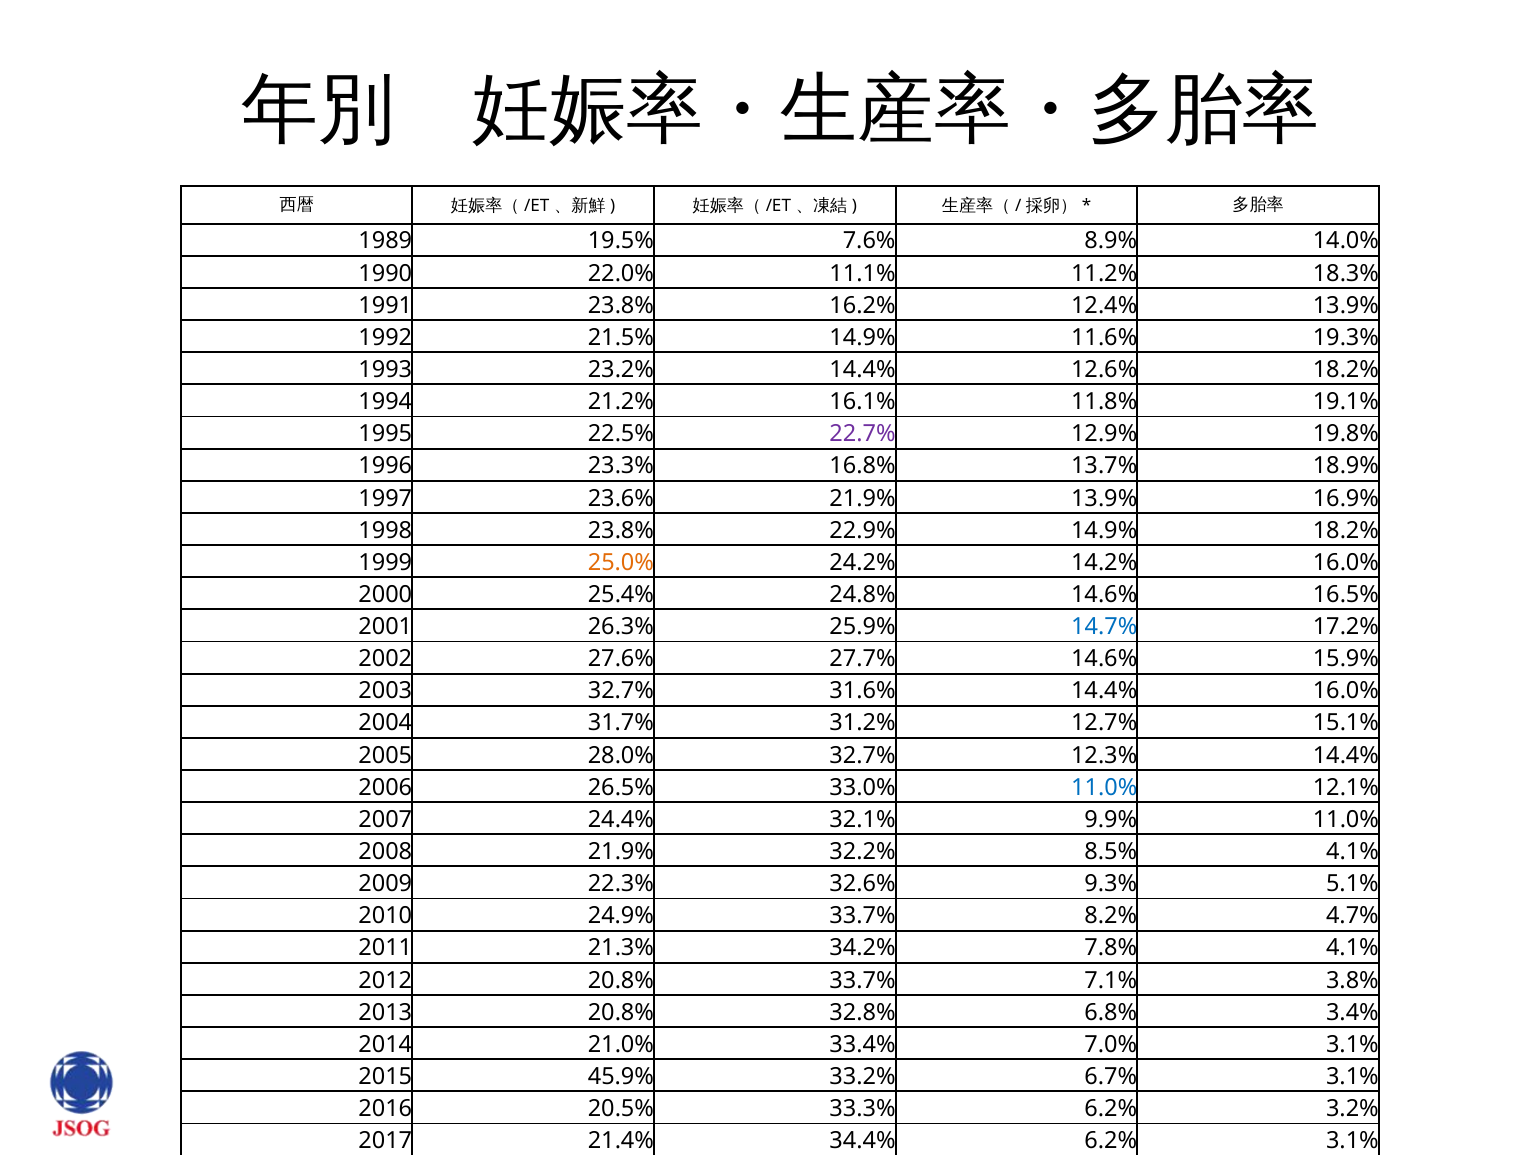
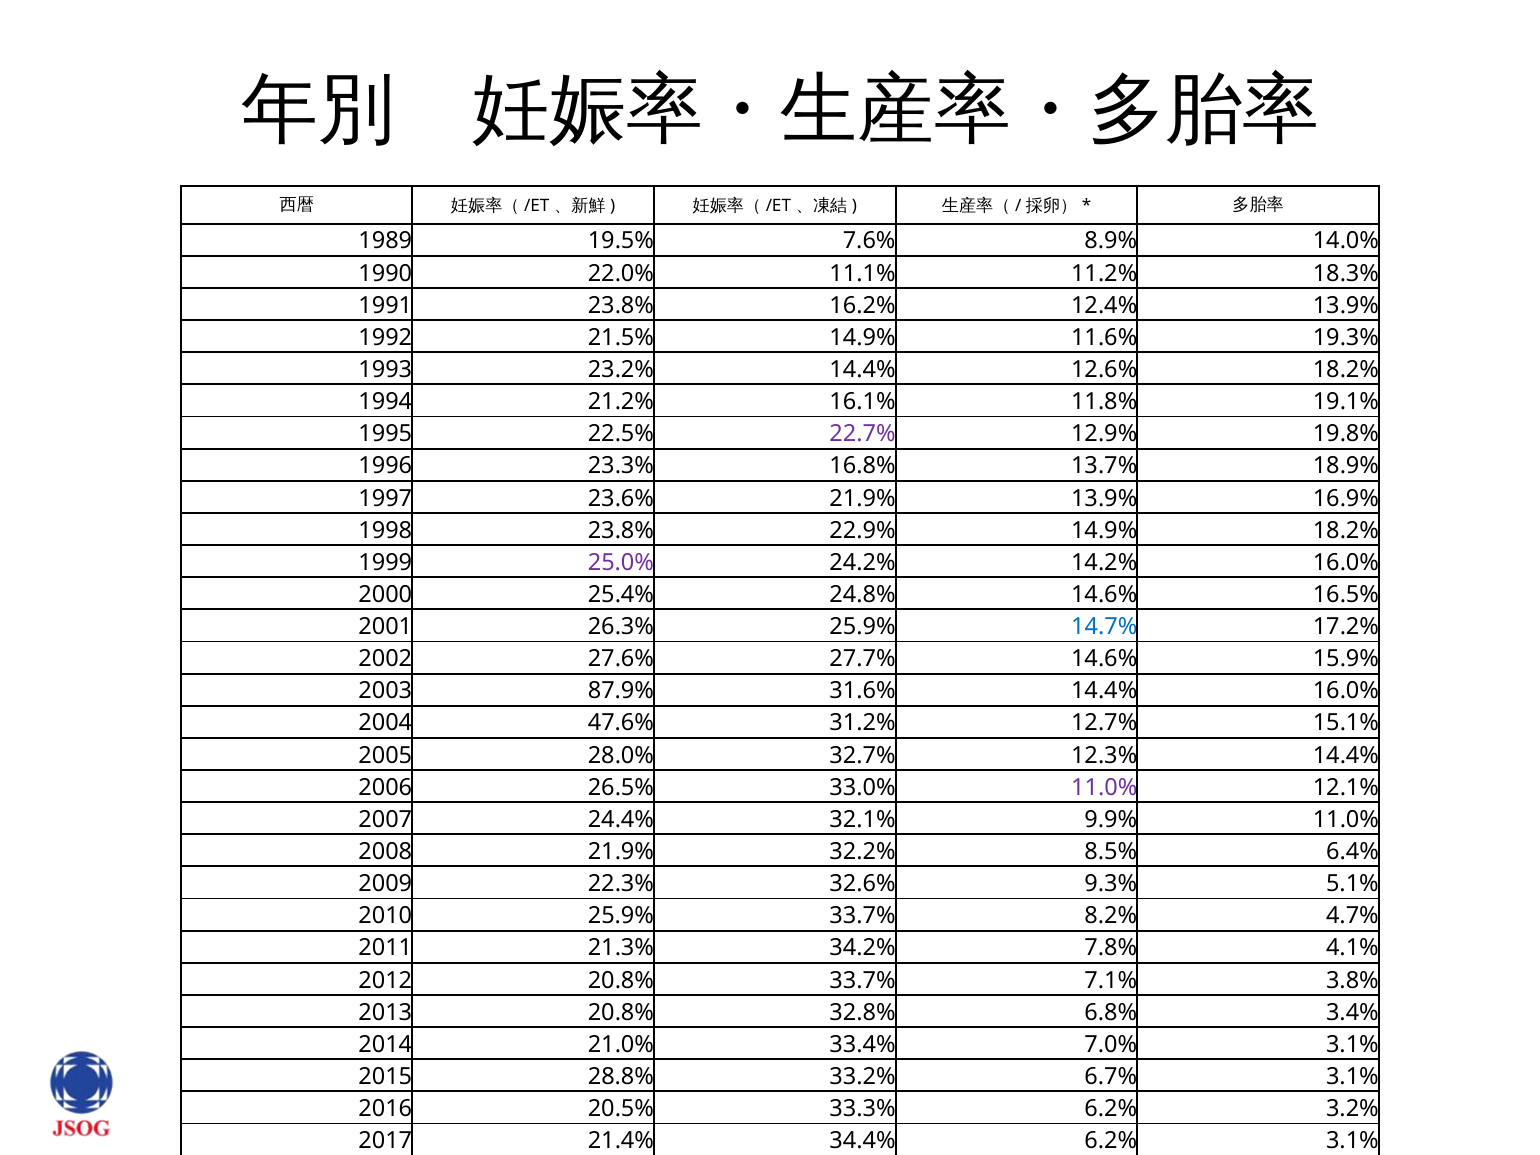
25.0% colour: orange -> purple (621, 563)
2003 32.7%: 32.7% -> 87.9% (621, 691)
31.7%: 31.7% -> 47.6% (621, 723)
11.0% colour: blue -> purple (1104, 787)
8.5% 4.1%: 4.1% -> 6.4% (1352, 852)
2010 24.9%: 24.9% -> 25.9% (621, 916)
45.9%: 45.9% -> 28.8% (621, 1077)
